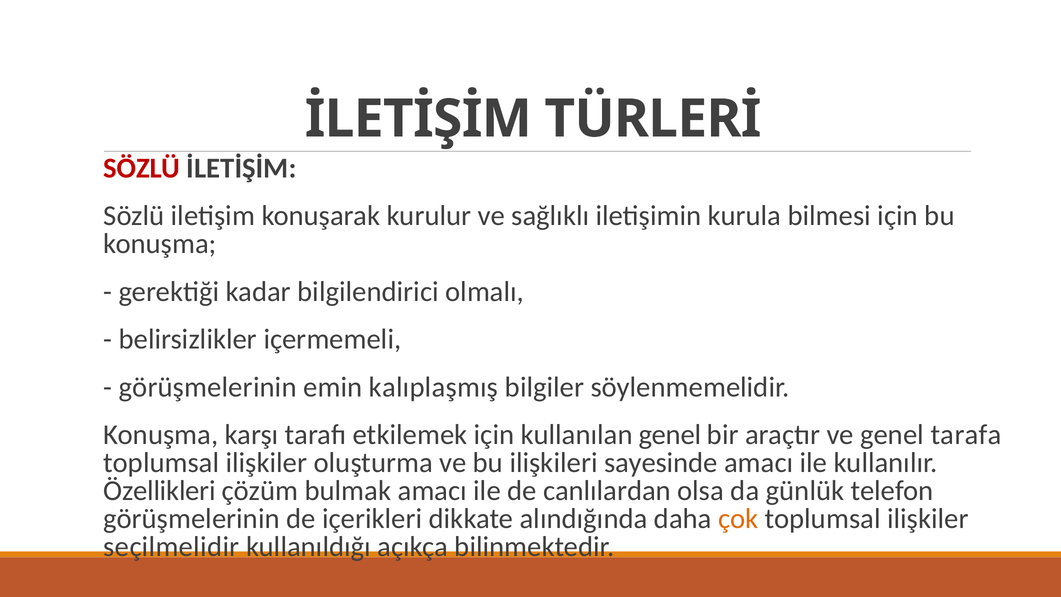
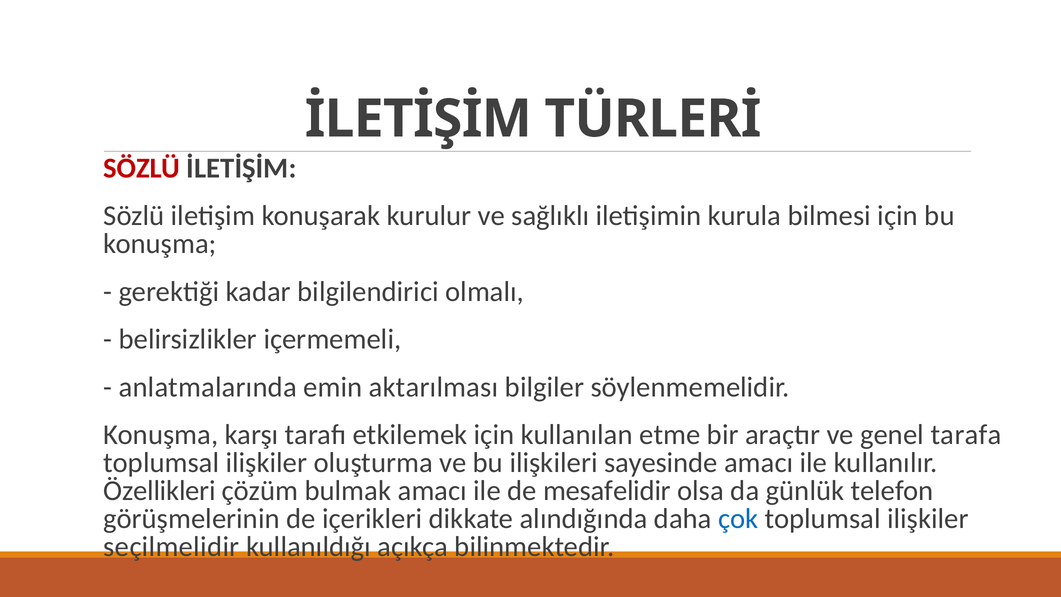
görüşmelerinin: görüşmelerinin -> anlatmalarında (208, 387)
kalıplaşmış: kalıplaşmış -> aktarılması (434, 387)
kullanılan genel: genel -> etme (670, 435)
canlılardan: canlılardan -> mesafelidir (607, 491)
çok colour: orange -> blue (738, 519)
